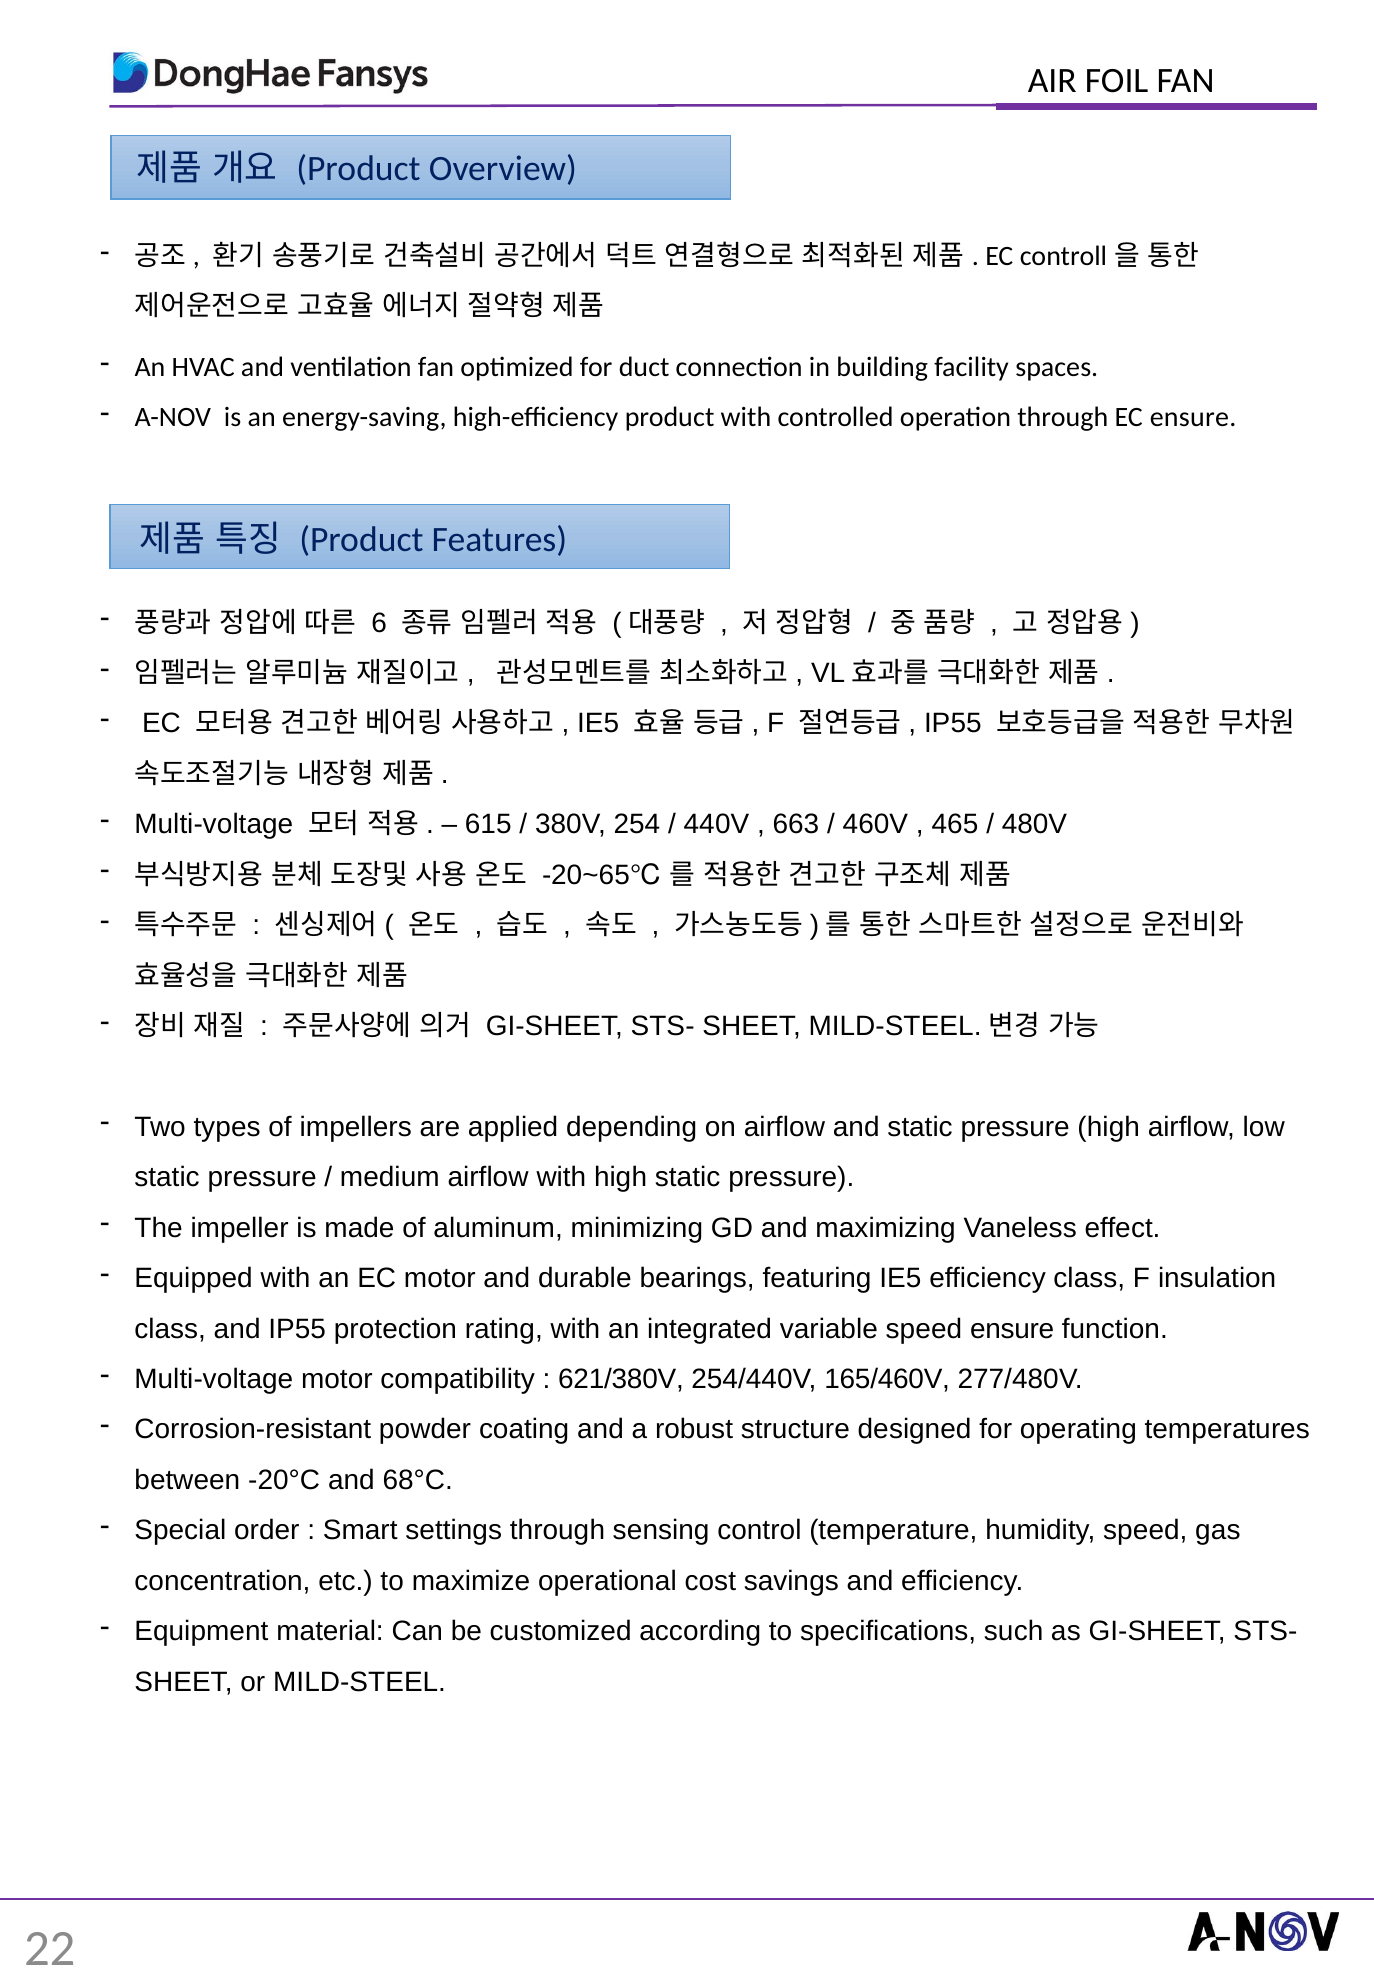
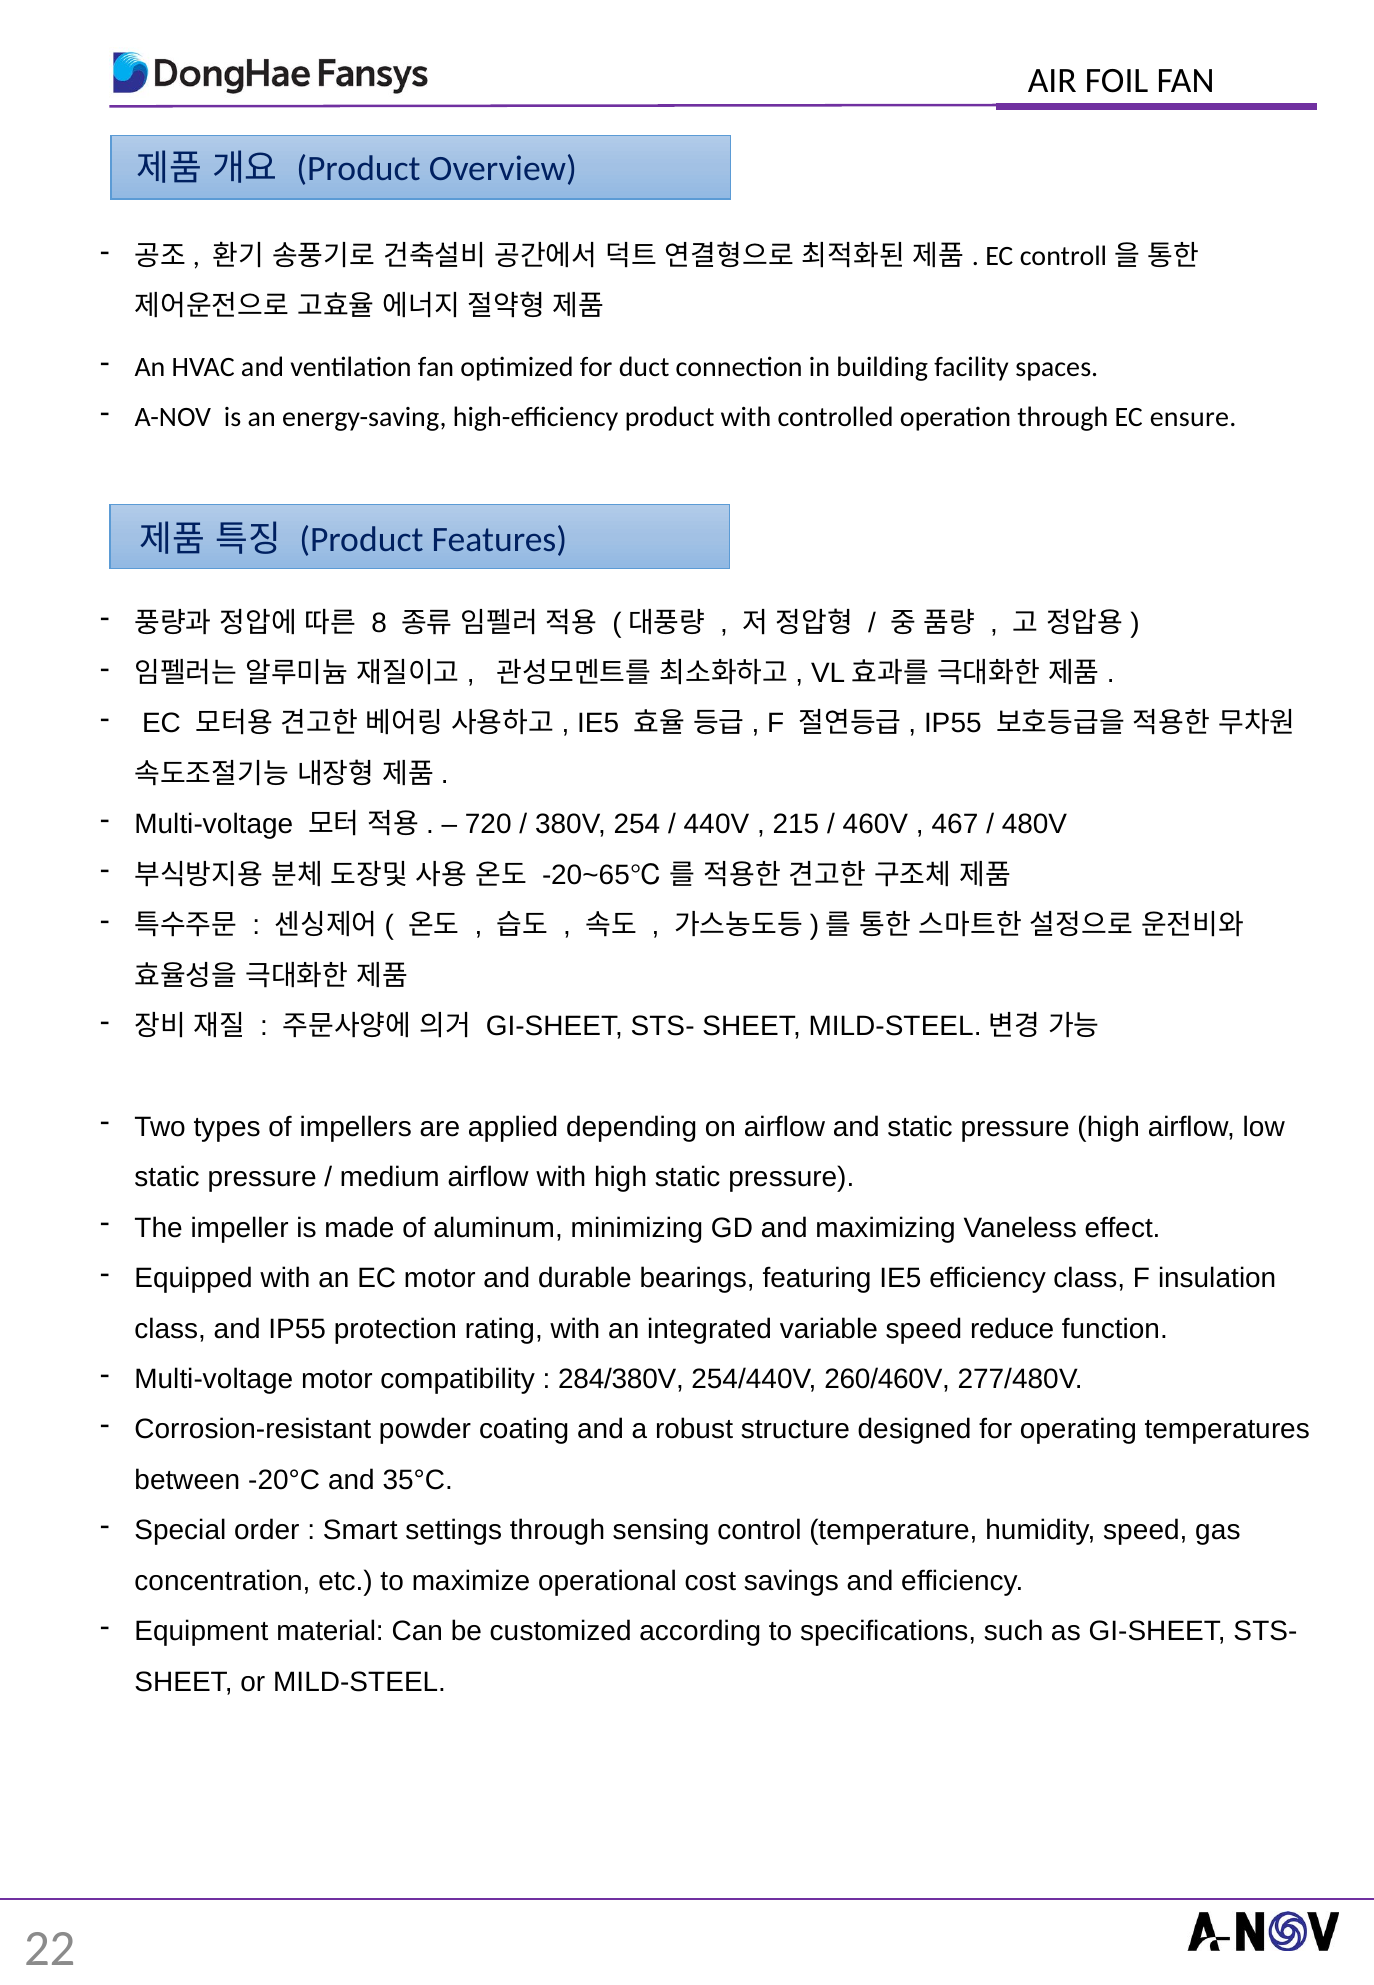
6: 6 -> 8 (379, 623)
615: 615 -> 720 (488, 824)
663: 663 -> 215 (796, 824)
465: 465 -> 467 (955, 824)
speed ensure: ensure -> reduce (1012, 1329)
621/380V: 621/380V -> 284/380V (621, 1379)
165/460V: 165/460V -> 260/460V (887, 1379)
68°C: 68°C -> 35°C (418, 1480)
